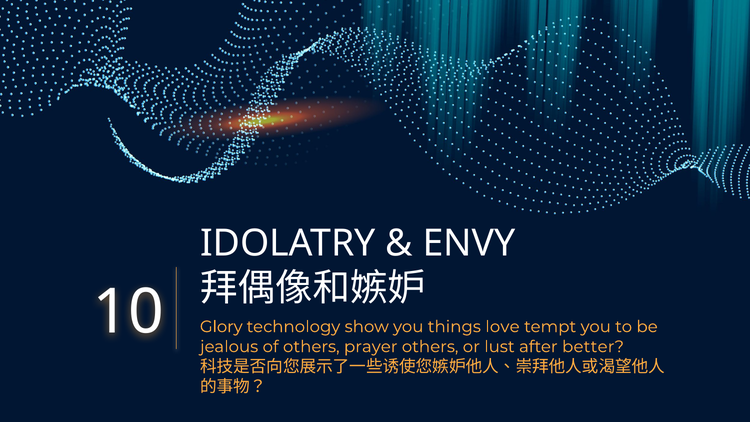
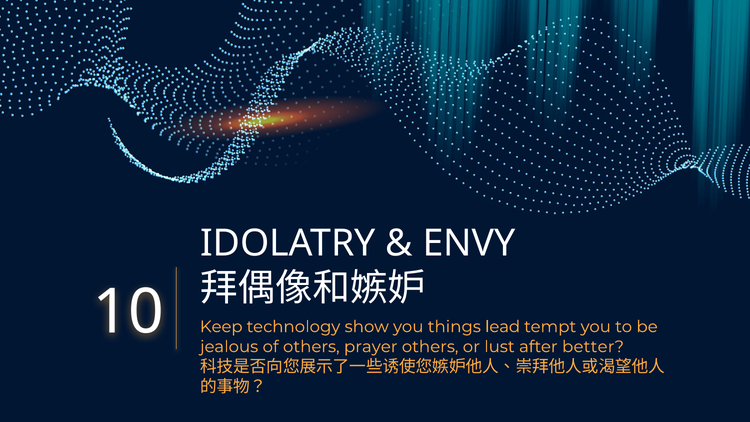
Glory: Glory -> Keep (221, 327)
love: love -> lead (503, 327)
